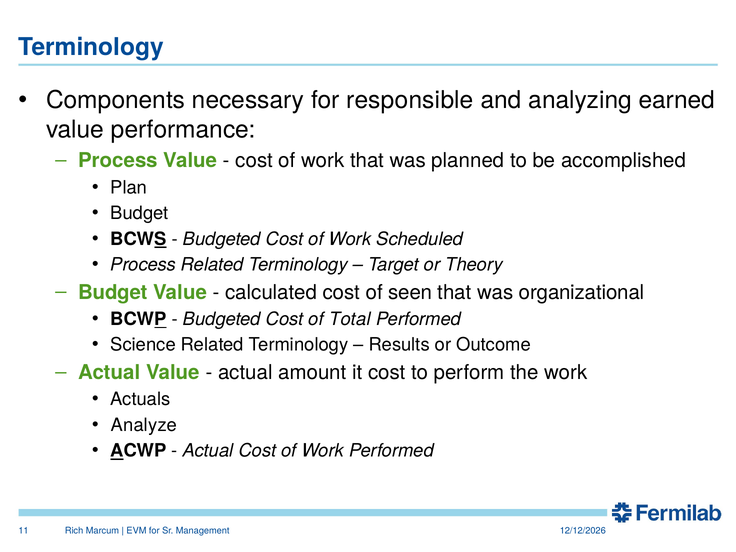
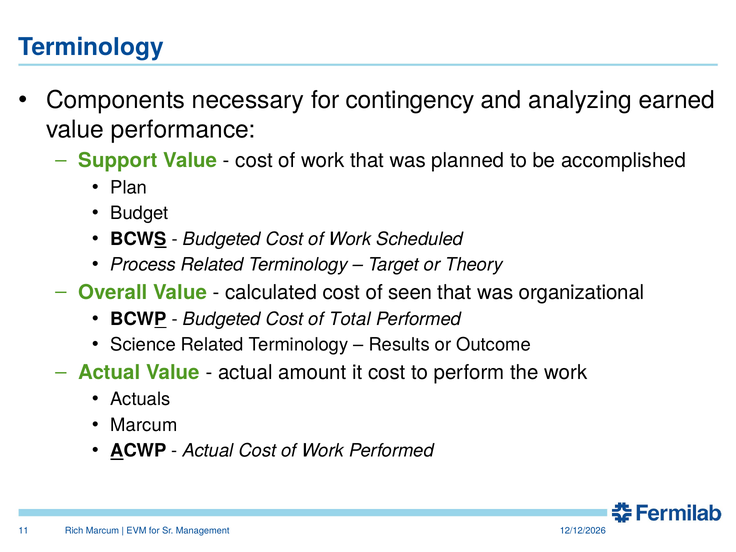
responsible: responsible -> contingency (410, 100)
Process: Process -> Support (118, 161)
Budget: Budget -> Overall (113, 292)
Analyze: Analyze -> Marcum (144, 425)
